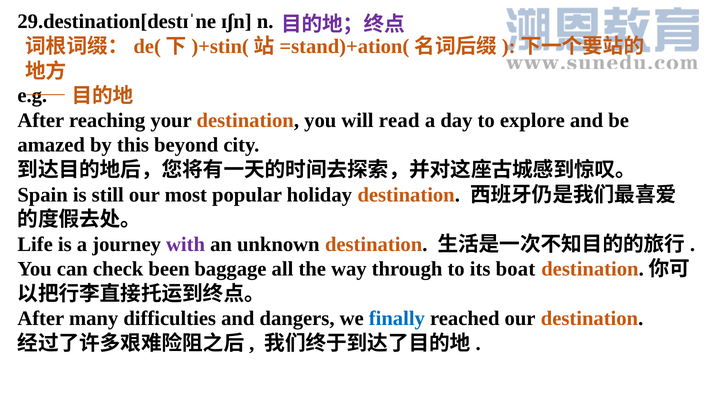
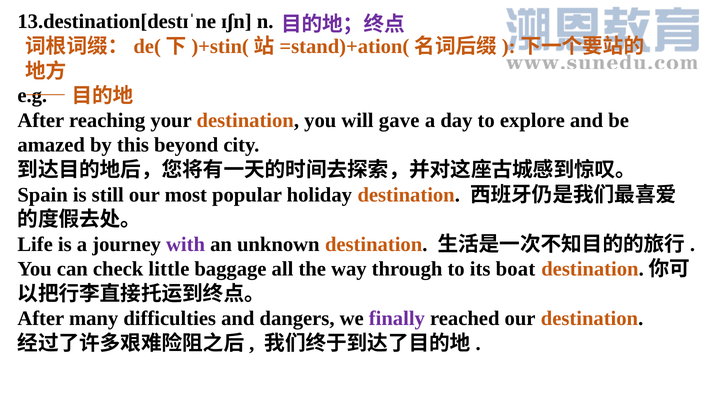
29.destination[destɪˈne: 29.destination[destɪˈne -> 13.destination[destɪˈne (117, 21)
read: read -> gave (399, 120)
been: been -> little (169, 269)
finally colour: blue -> purple (397, 319)
